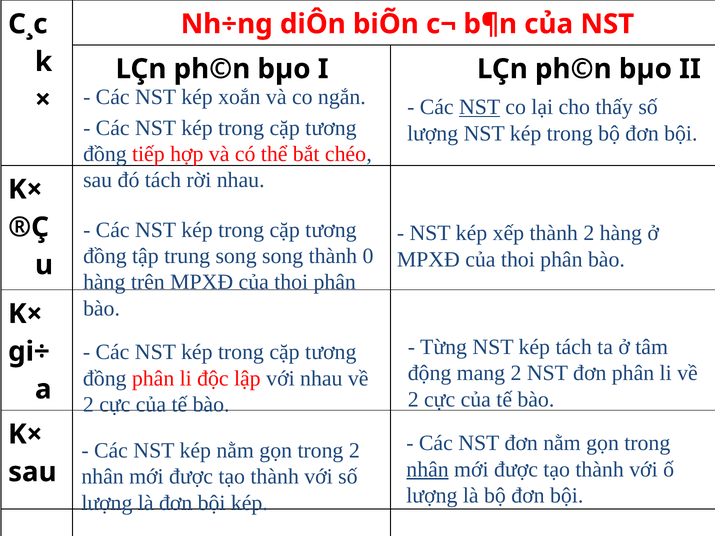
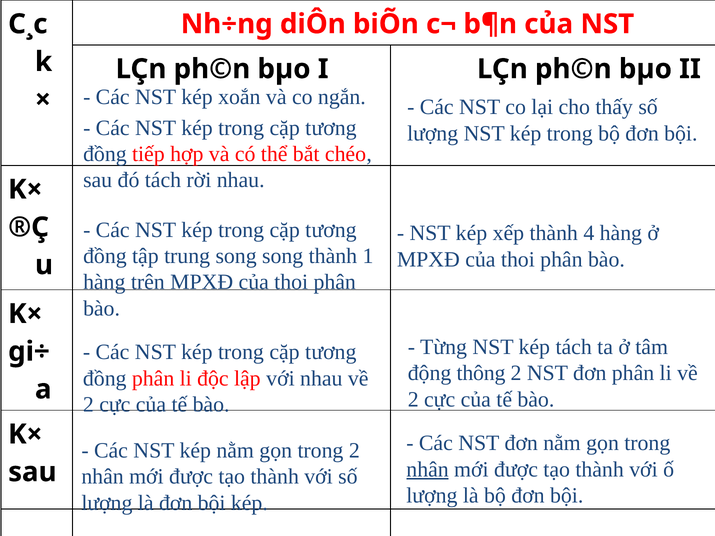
NST underline: present -> none (480, 107)
thành 2: 2 -> 4 (589, 233)
0: 0 -> 1 (368, 256)
mang: mang -> thông (481, 373)
